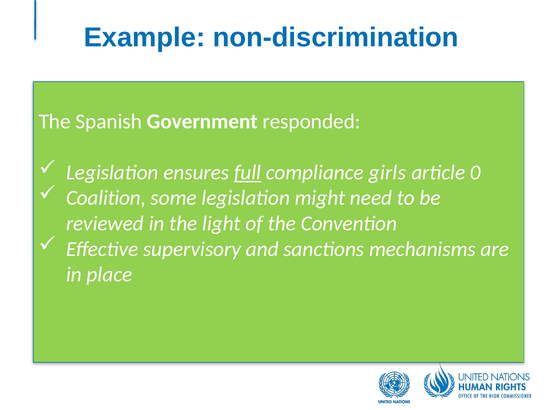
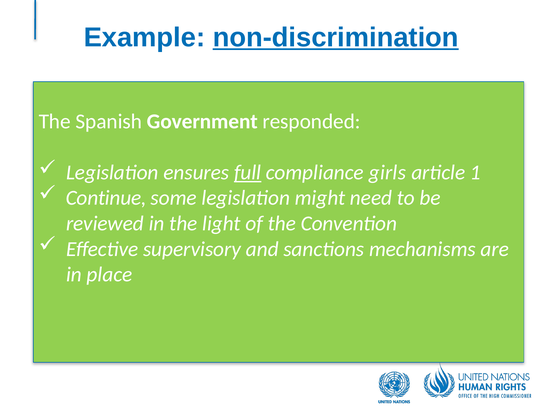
non-discrimination underline: none -> present (336, 37)
0: 0 -> 1 (475, 173)
Coalition: Coalition -> Continue (106, 198)
